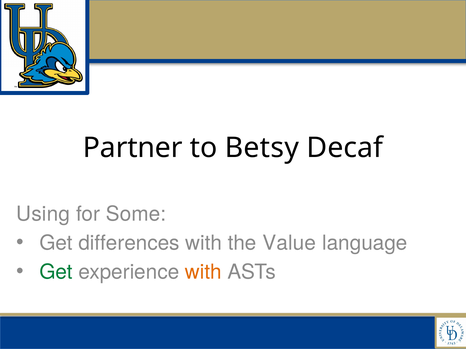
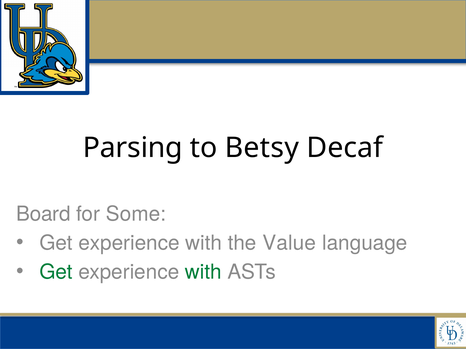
Partner: Partner -> Parsing (133, 148)
Using: Using -> Board (43, 214)
differences: differences -> experience (129, 243)
with colour: orange -> green (203, 272)
